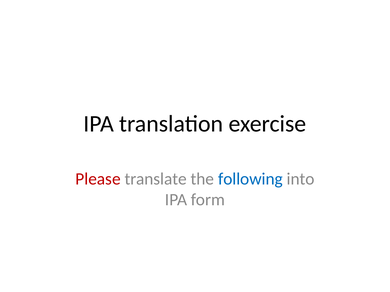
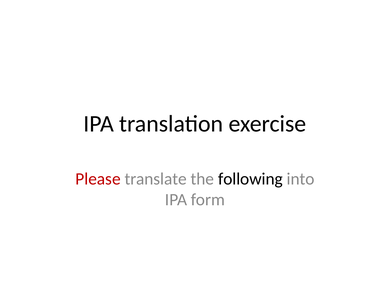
following colour: blue -> black (250, 179)
